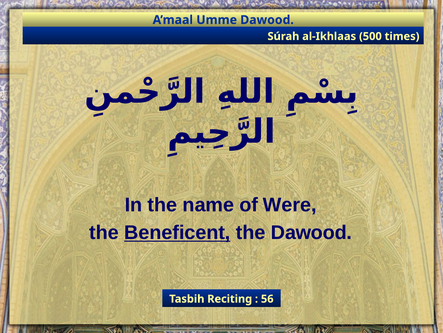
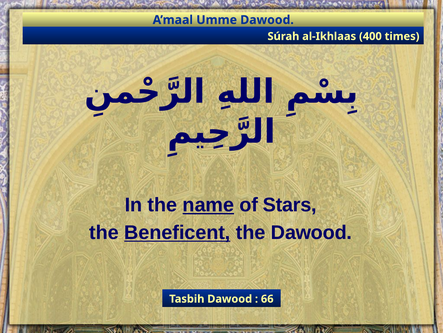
500: 500 -> 400 (370, 36)
name underline: none -> present (208, 205)
Were: Were -> Stars (290, 205)
Tasbih Reciting: Reciting -> Dawood (230, 298)
56: 56 -> 66 (267, 298)
